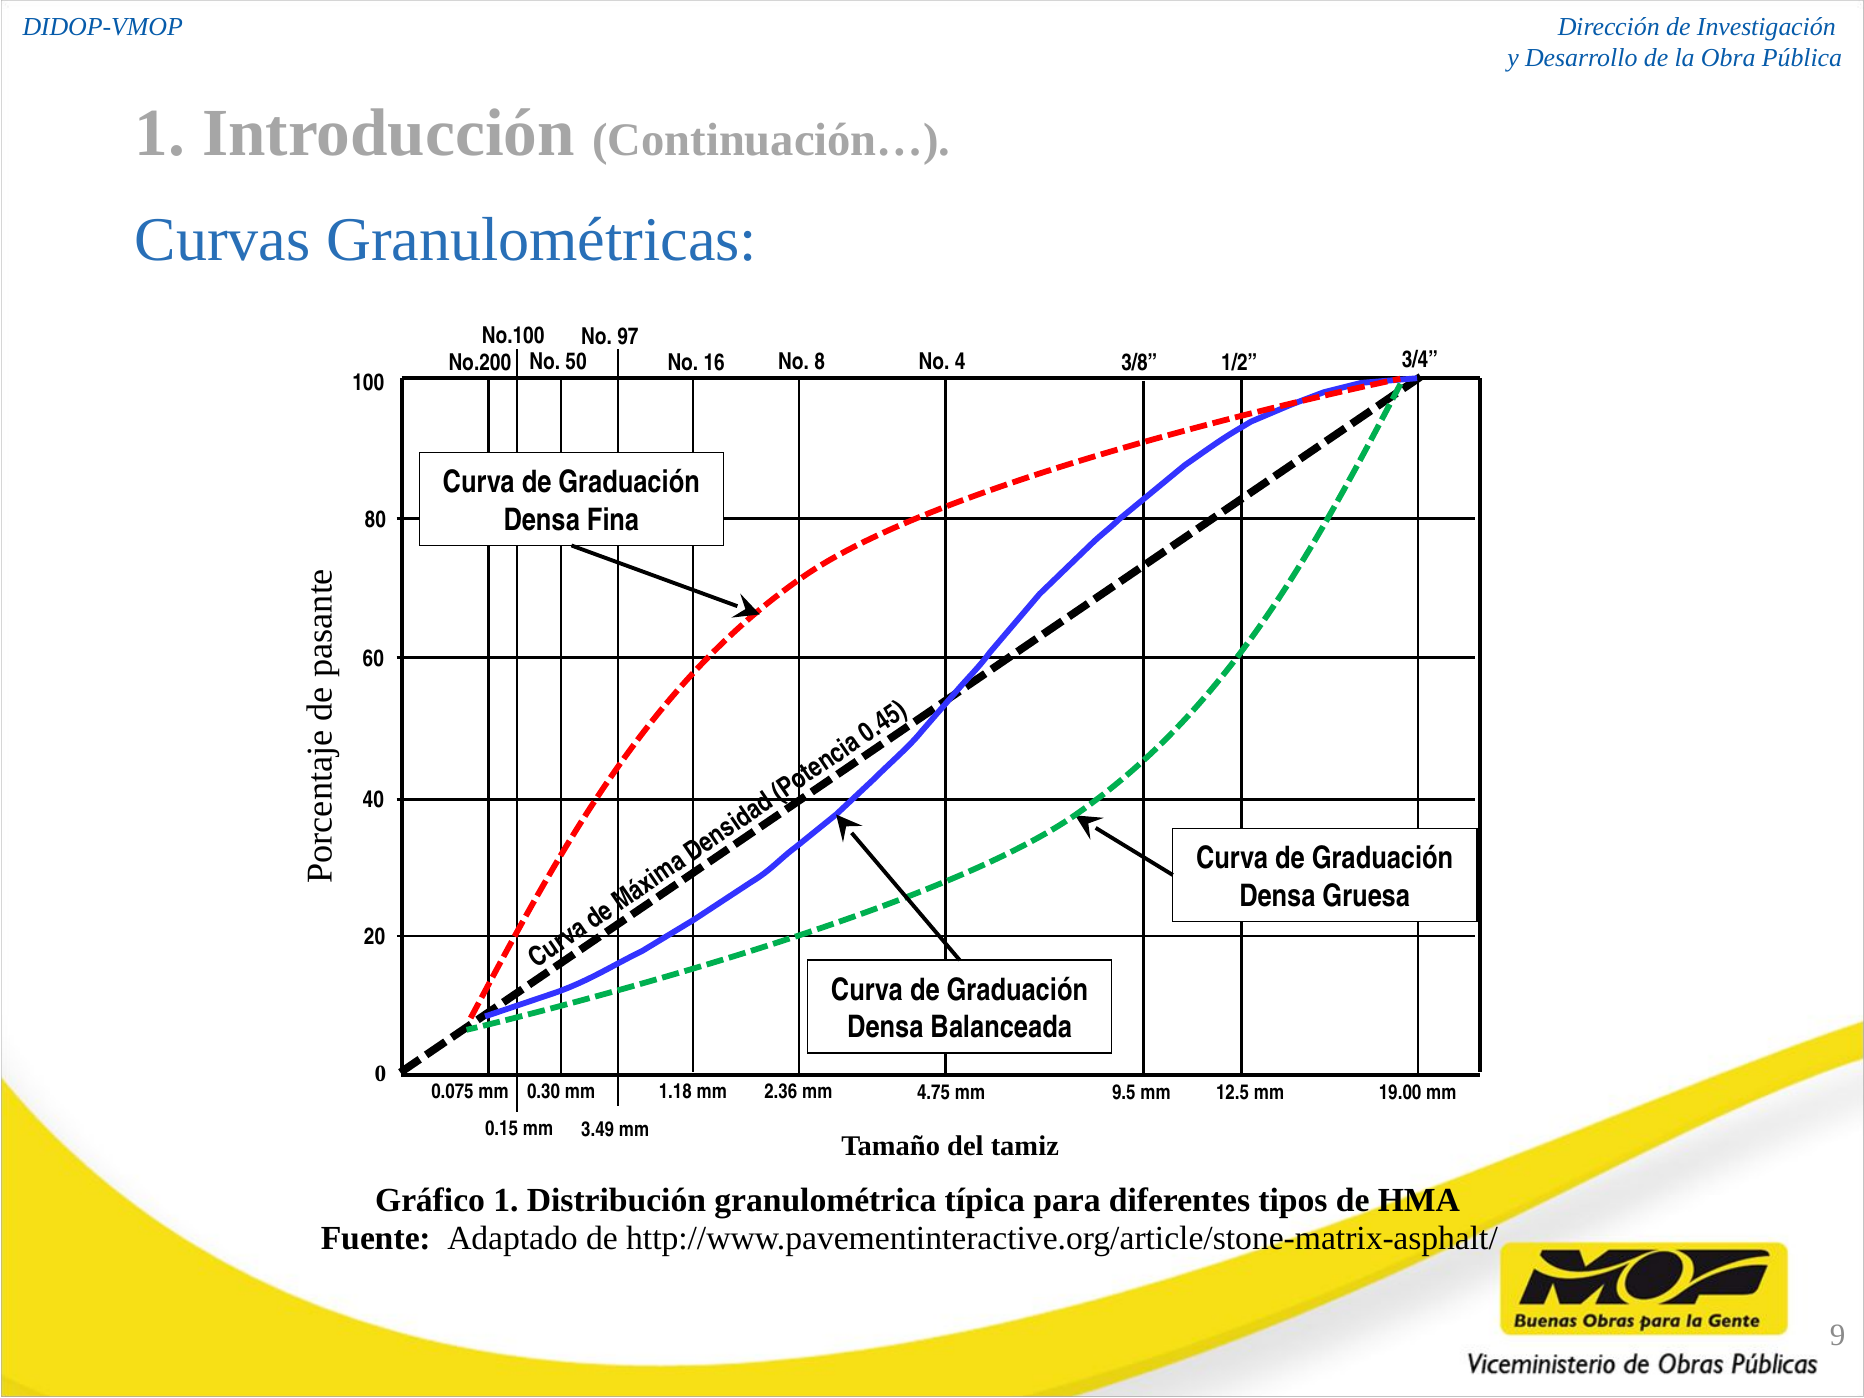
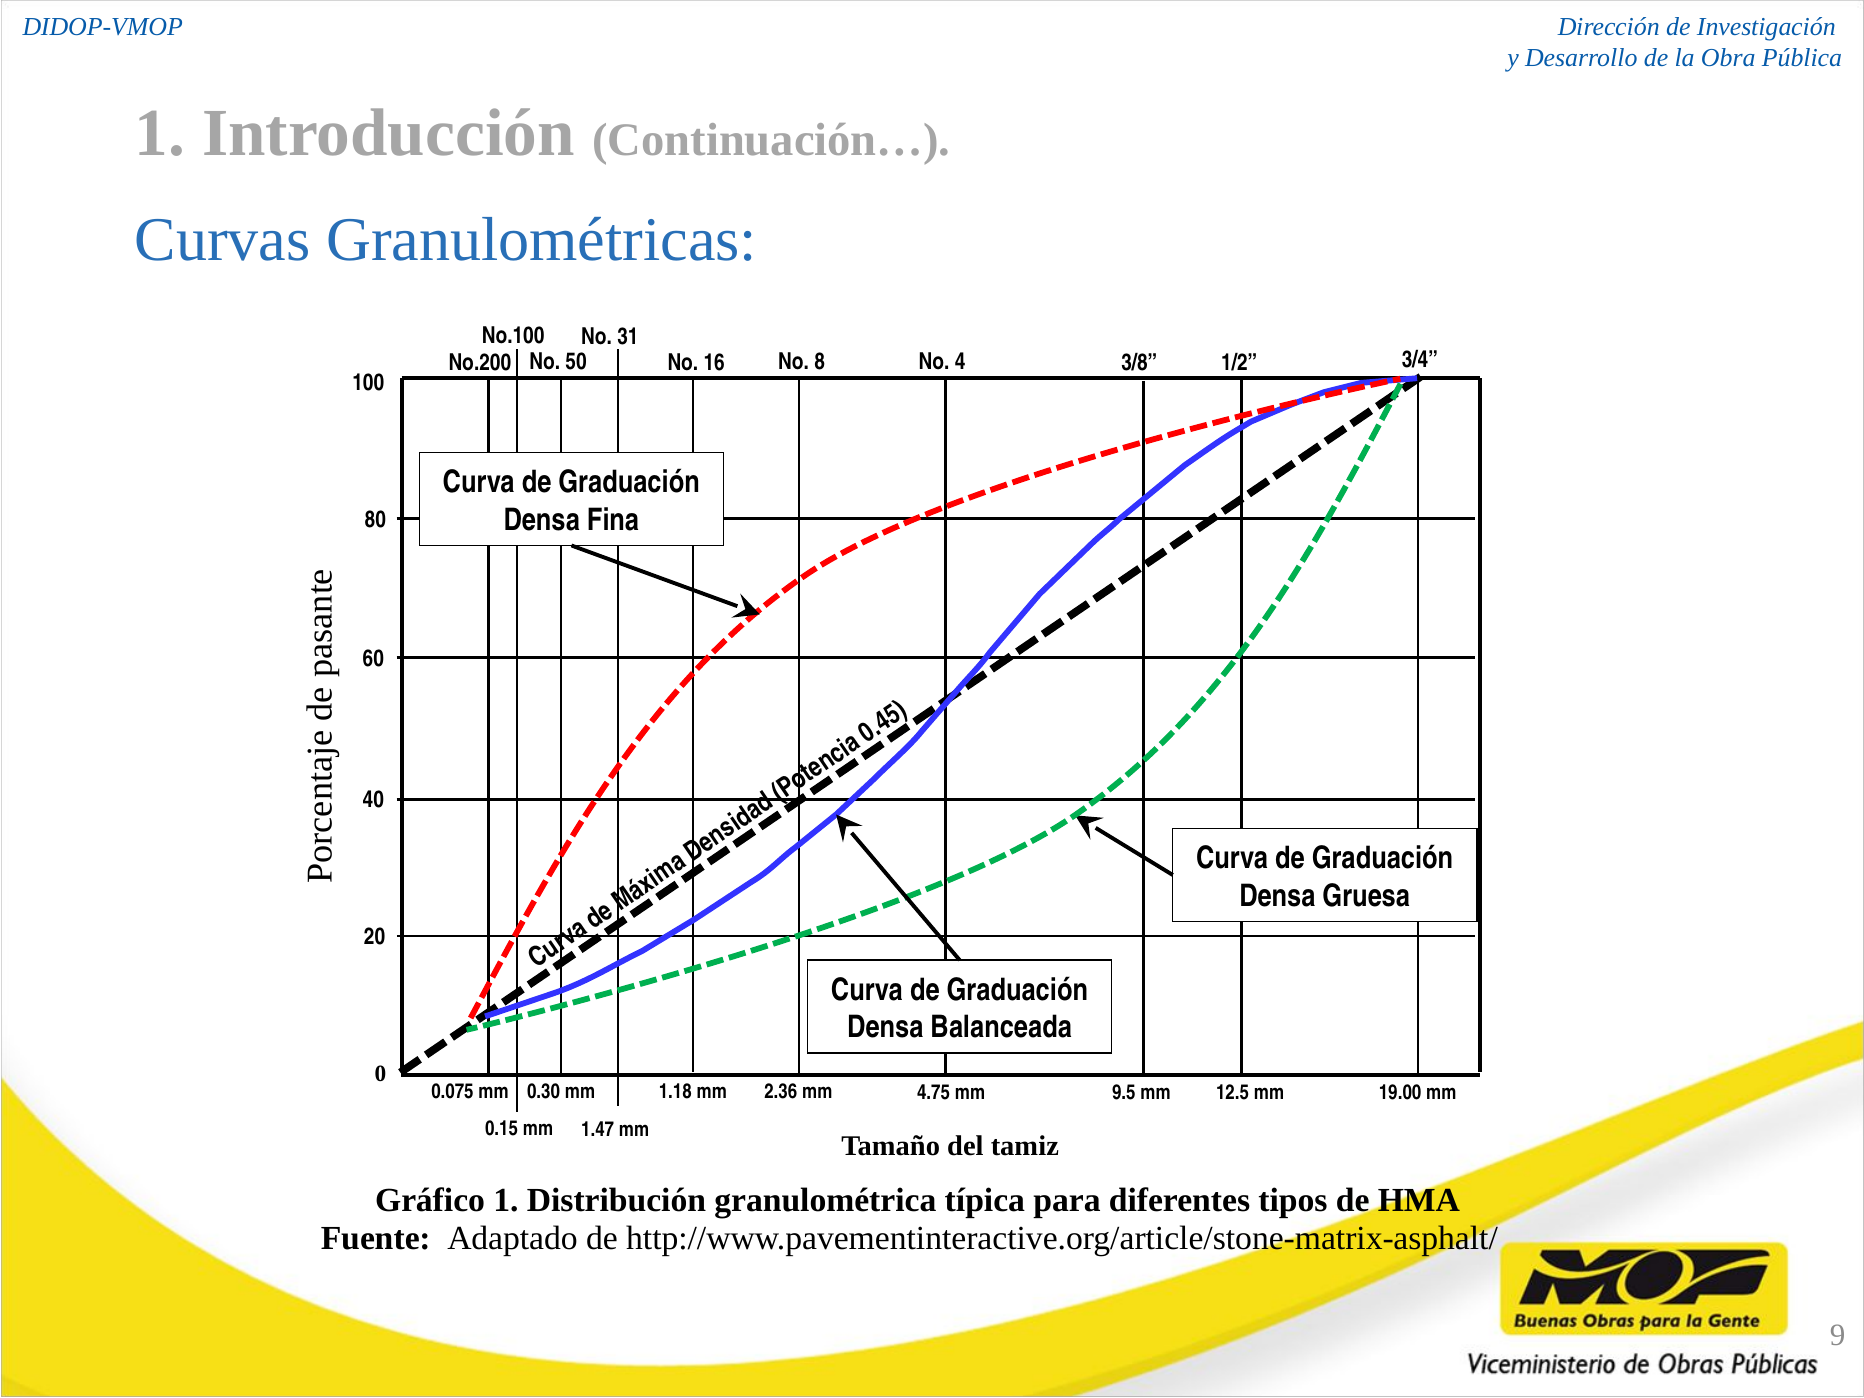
97: 97 -> 31 (628, 337)
3.49: 3.49 -> 1.47 (598, 1129)
